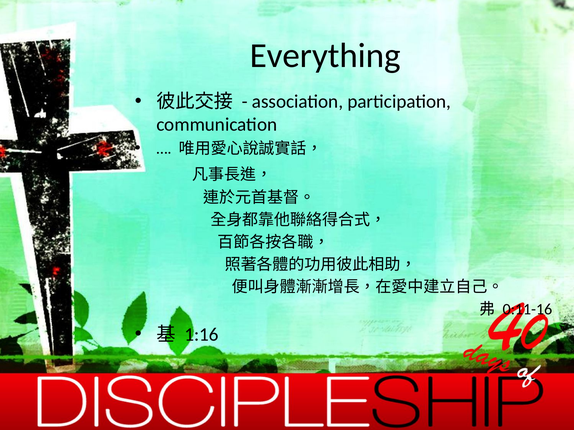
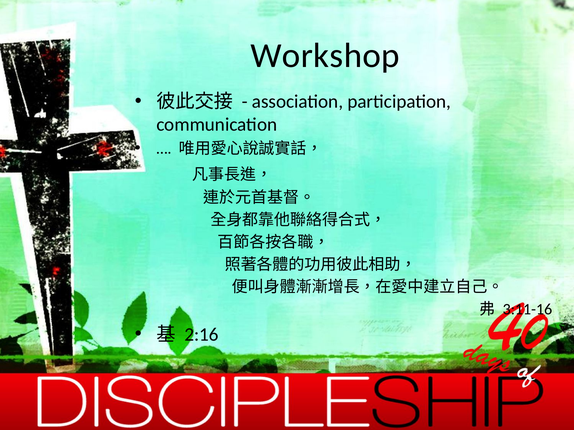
Everything: Everything -> Workshop (325, 56)
0:11-16: 0:11-16 -> 3:11-16 (527, 310)
1:16: 1:16 -> 2:16 (201, 335)
